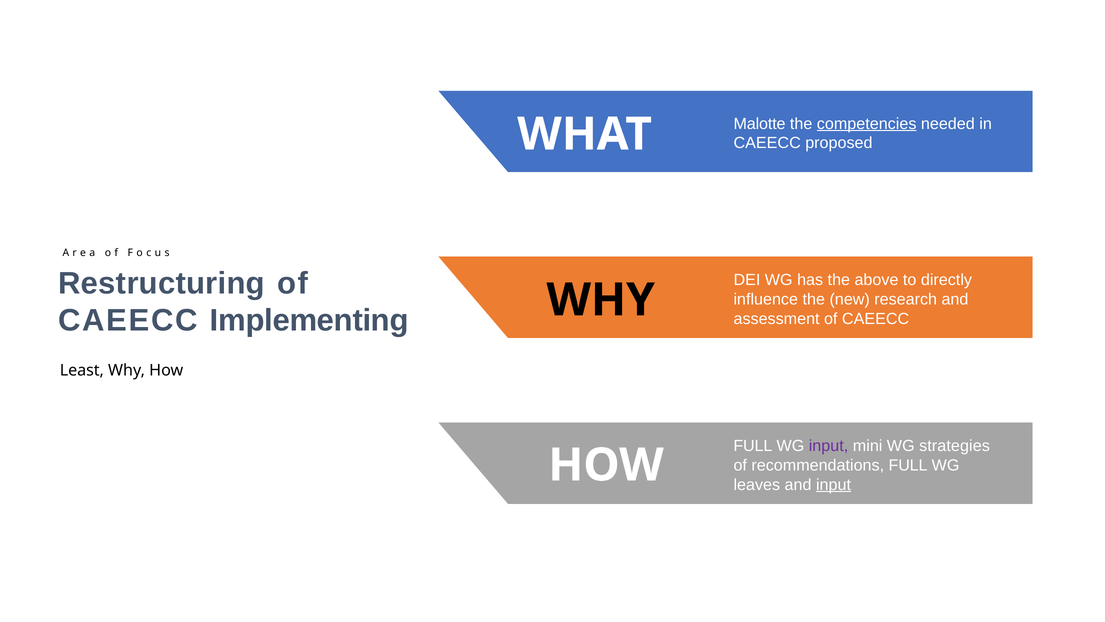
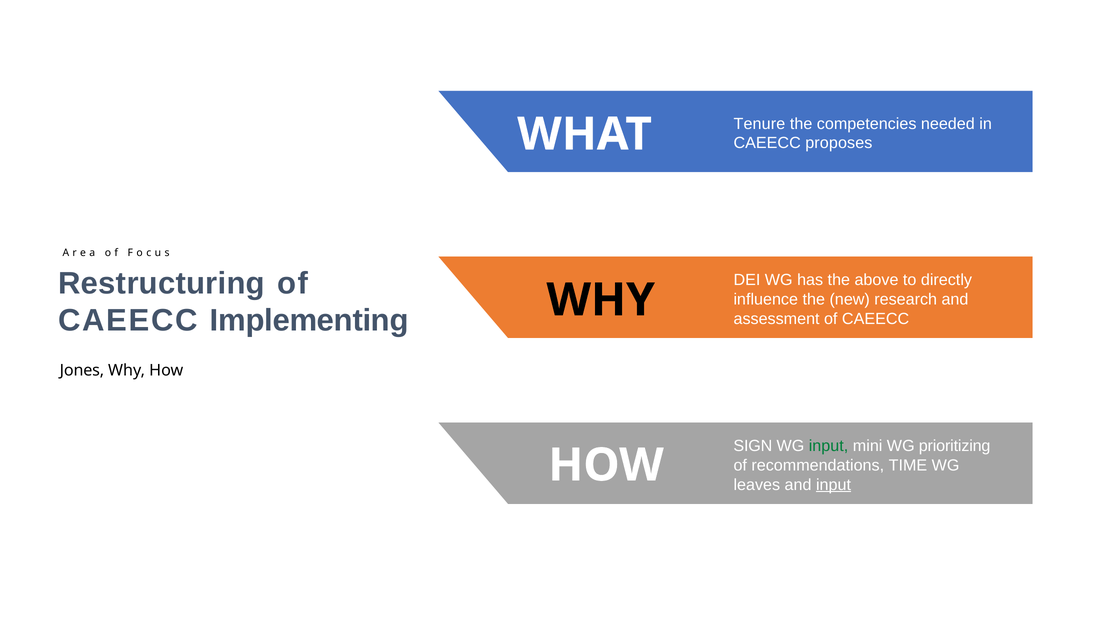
Malotte: Malotte -> Tenure (759, 124)
competencies underline: present -> none (867, 124)
proposed: proposed -> proposes (839, 143)
Least: Least -> Jones (82, 370)
FULL: FULL -> SIGN (753, 446)
input colour: purple -> green (829, 446)
strategies: strategies -> prioritizing (955, 446)
recommendations FULL: FULL -> TIME (908, 465)
